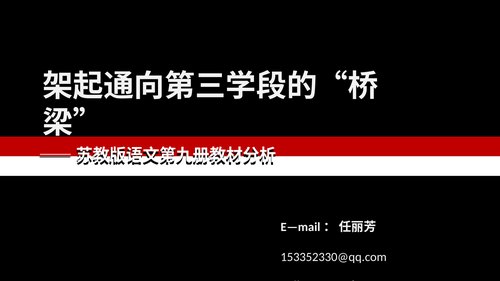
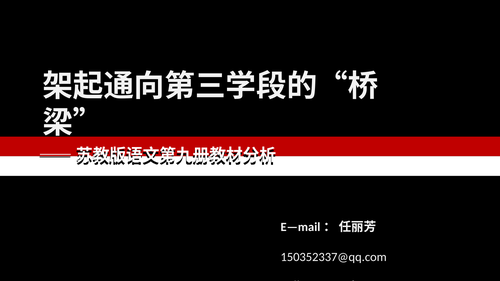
153352330@qq.com: 153352330@qq.com -> 150352337@qq.com (334, 257)
